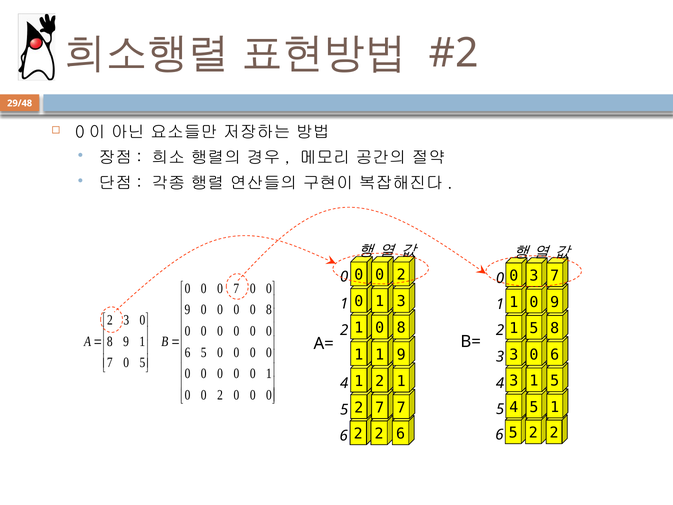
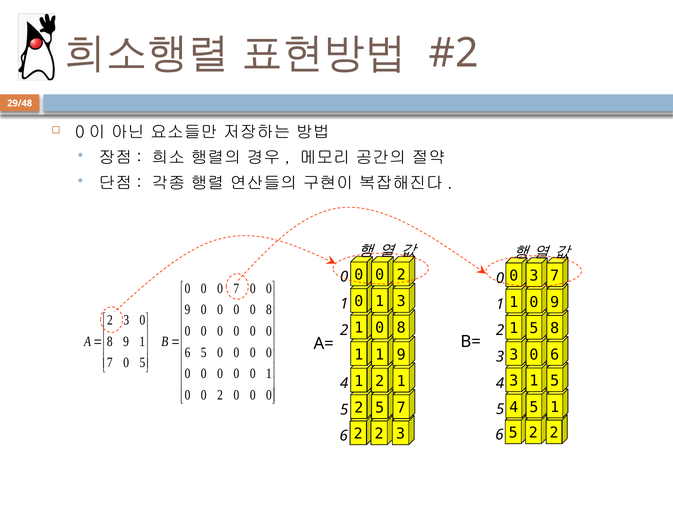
7: 7 -> 5 (380, 408)
6: 6 -> 3 (401, 434)
